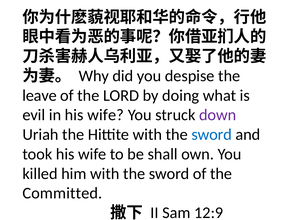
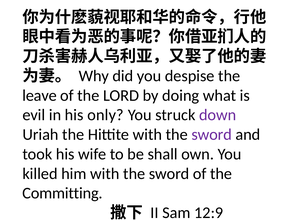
in his wife: wife -> only (106, 115)
sword colour: blue -> purple (212, 134)
Committed: Committed -> Committing (62, 193)
